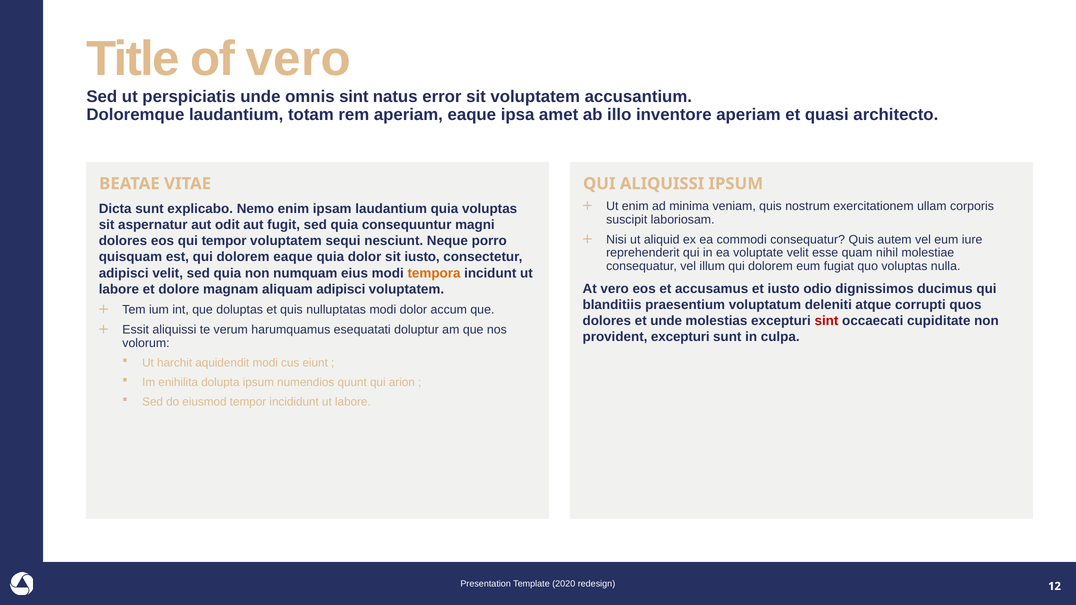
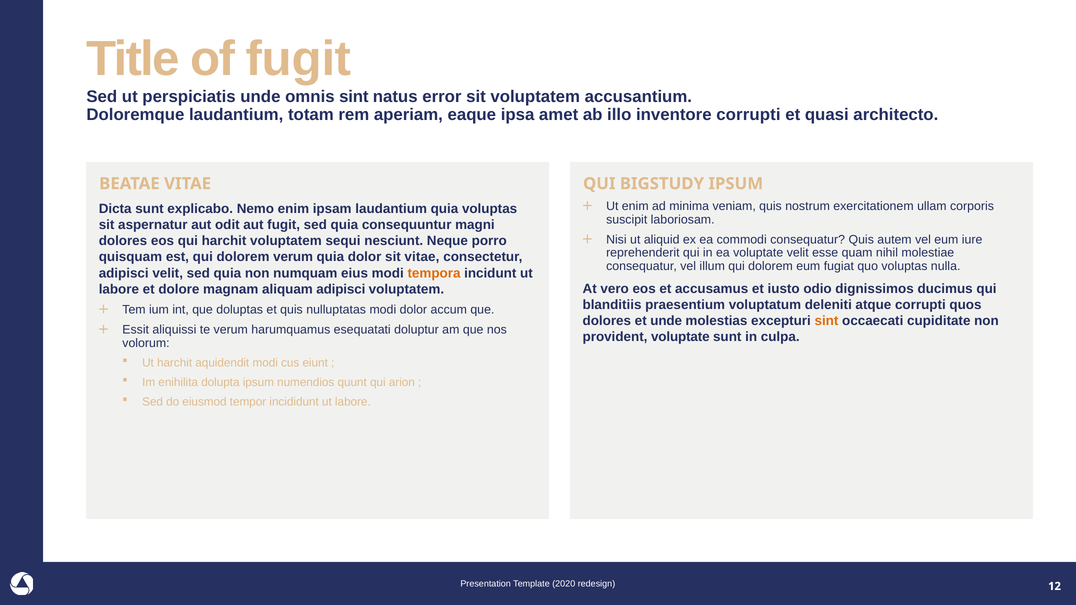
of vero: vero -> fugit (298, 59)
inventore aperiam: aperiam -> corrupti (748, 115)
QUI ALIQUISSI: ALIQUISSI -> BIGSTUDY (662, 184)
qui tempor: tempor -> harchit (224, 241)
dolorem eaque: eaque -> verum (293, 257)
sit iusto: iusto -> vitae (422, 257)
sint colour: red -> orange (826, 321)
provident excepturi: excepturi -> voluptate (680, 337)
